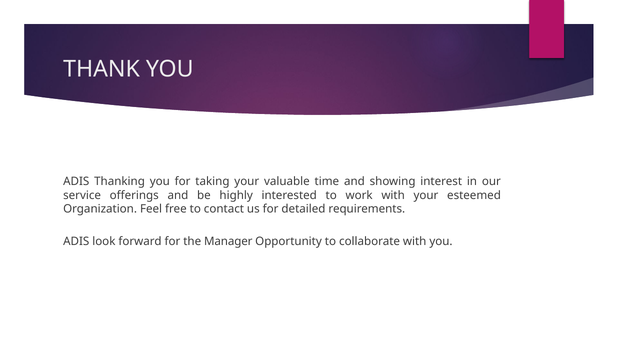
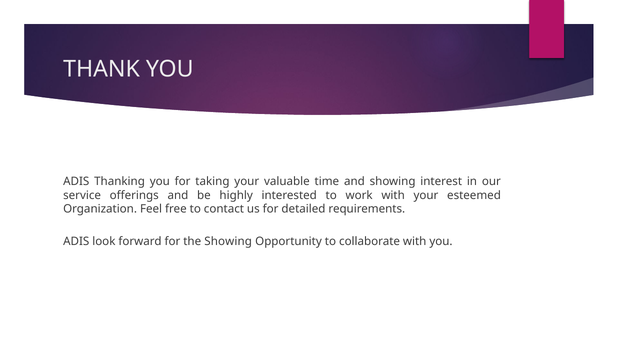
the Manager: Manager -> Showing (228, 241)
